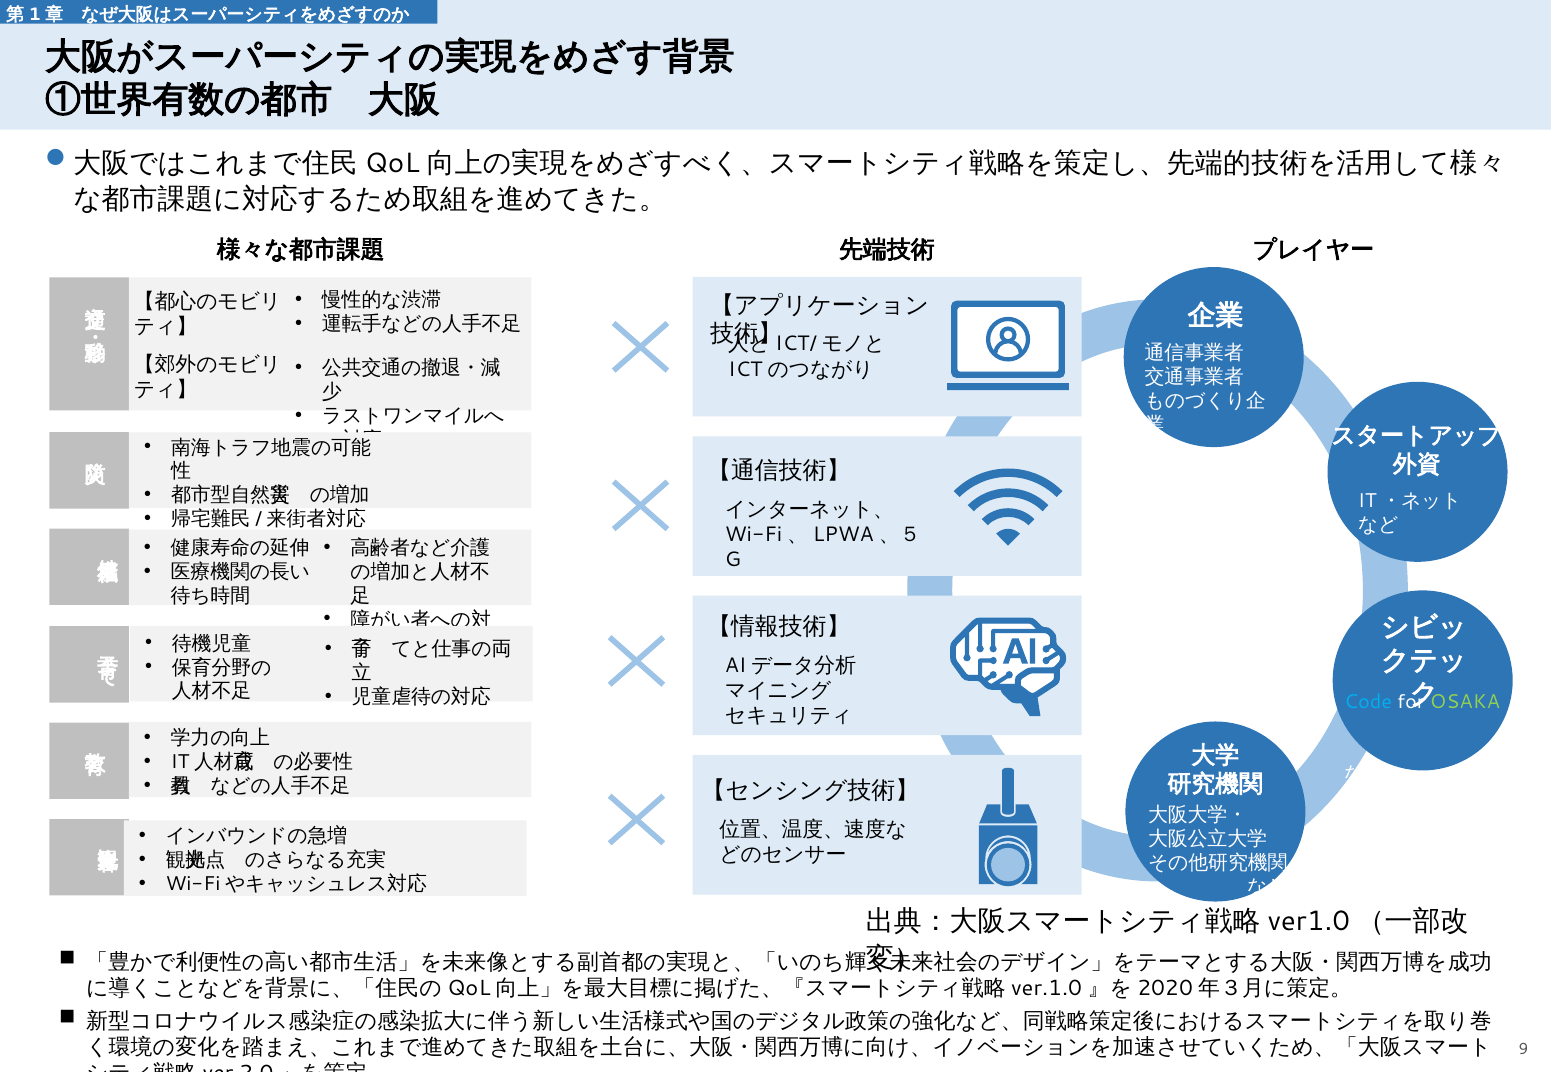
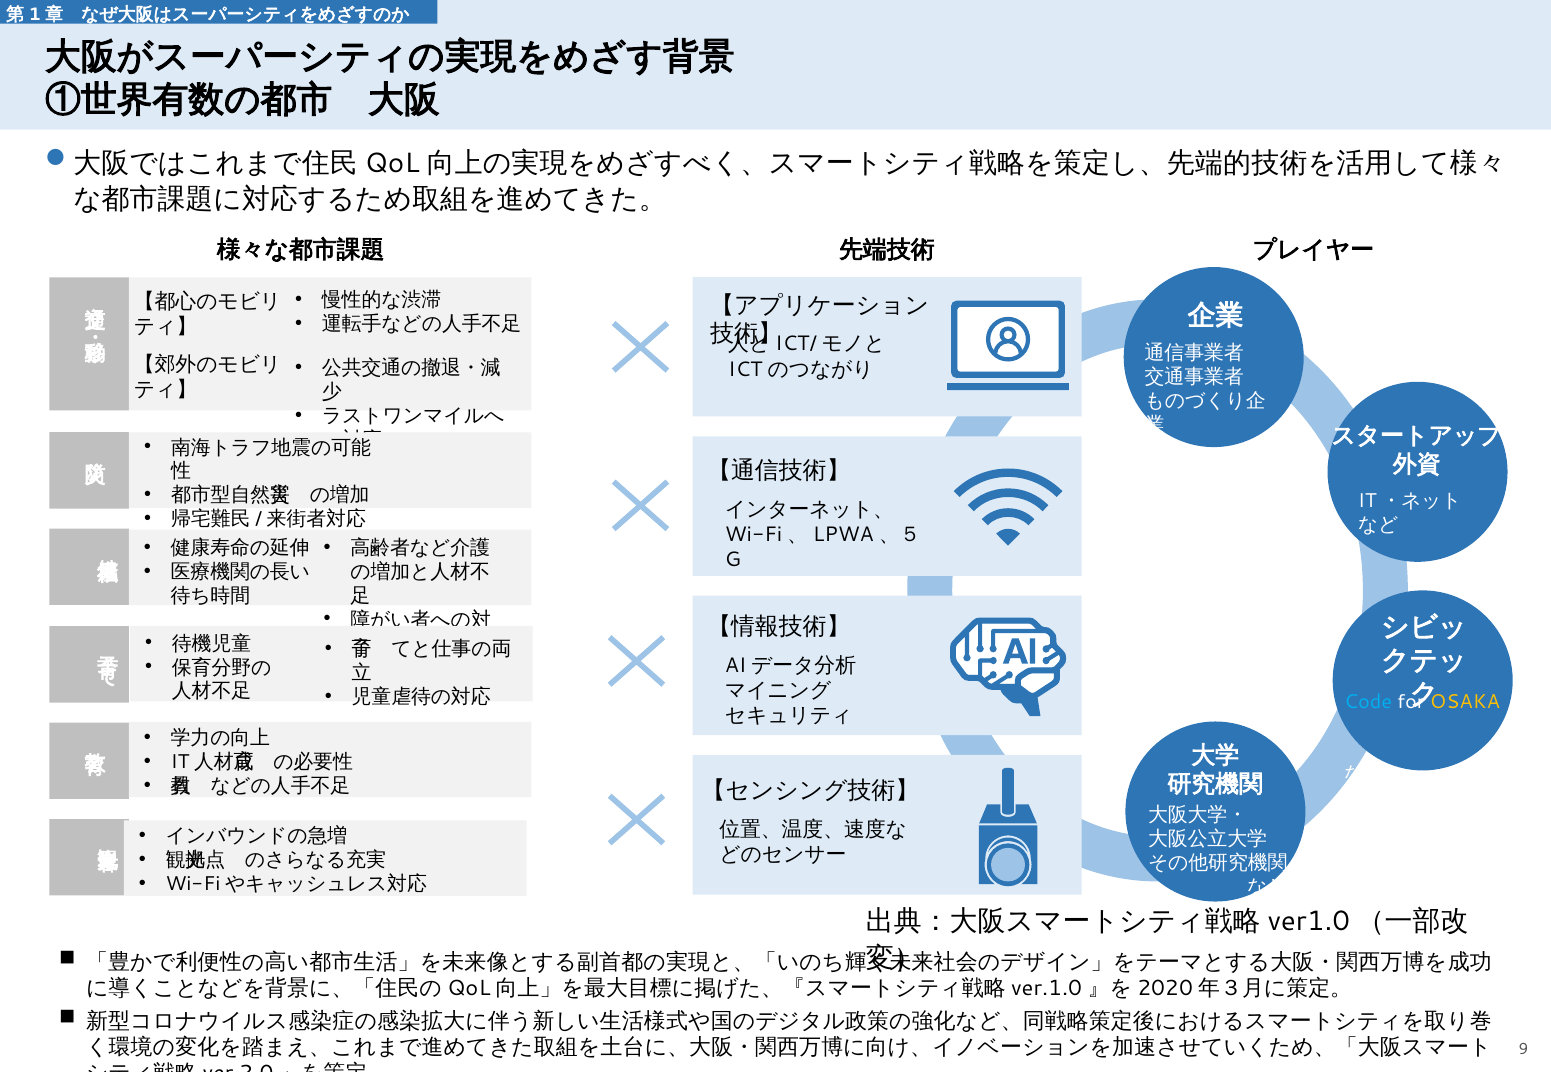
OSAKA colour: light green -> yellow (1465, 702)
